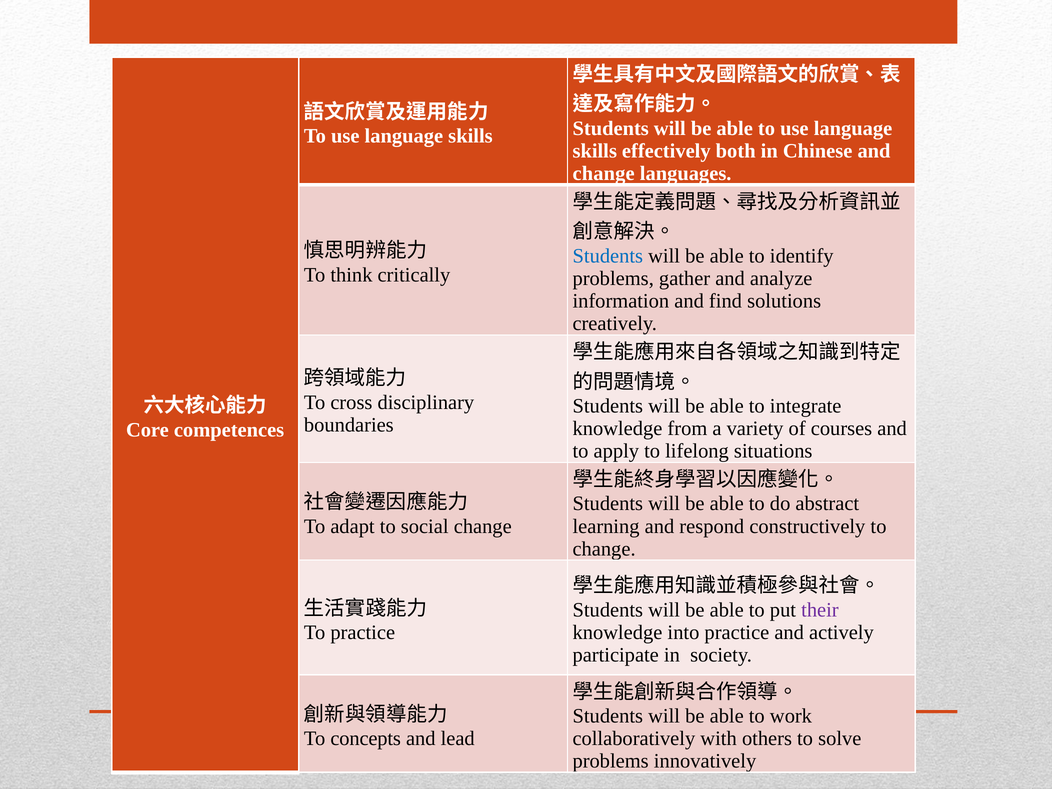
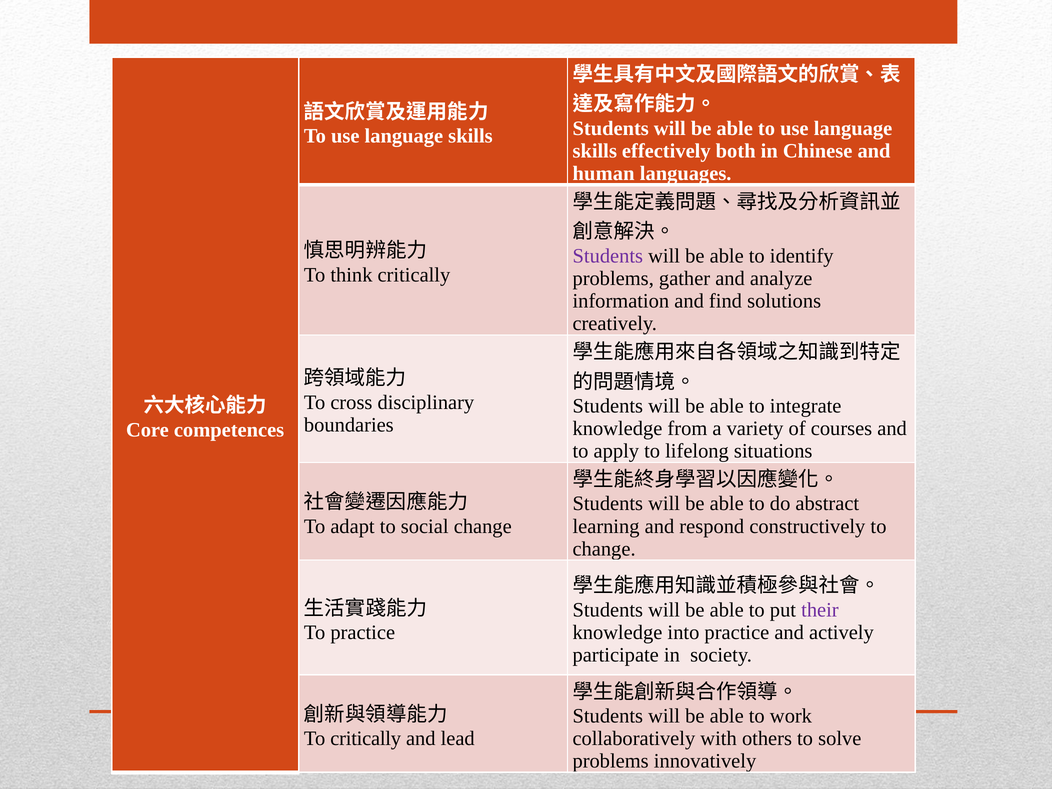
change: change -> human (604, 174)
Students colour: blue -> purple (608, 256)
To concepts: concepts -> critically (366, 739)
